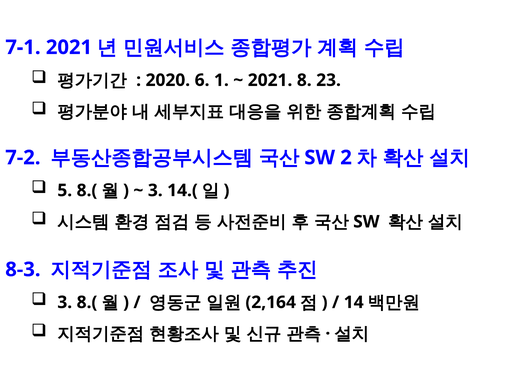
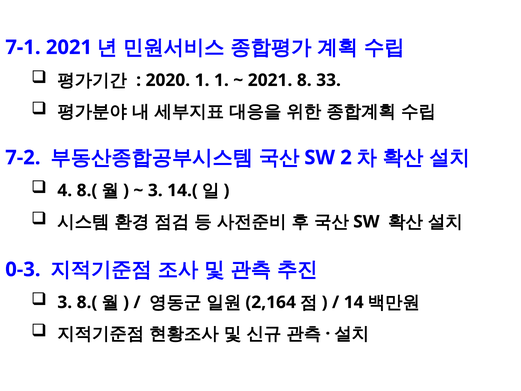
2020 6: 6 -> 1 (202, 80)
23: 23 -> 33 (329, 80)
5: 5 -> 4 (65, 190)
8-3: 8-3 -> 0-3 (23, 269)
